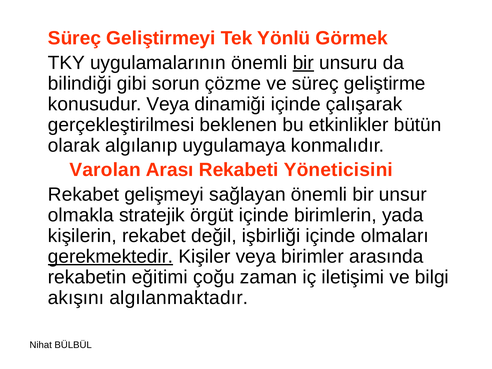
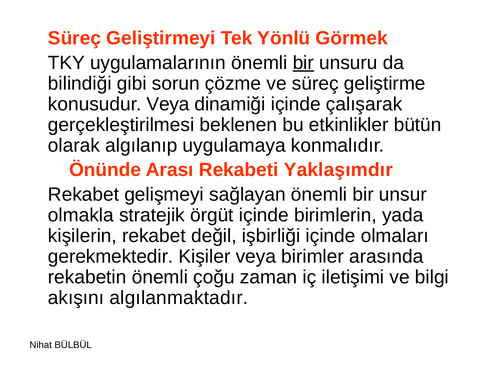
Varolan: Varolan -> Önünde (105, 170)
Yöneticisini: Yöneticisini -> Yaklaşımdır (338, 170)
gerekmektedir underline: present -> none (111, 256)
rekabetin eğitimi: eğitimi -> önemli (160, 277)
